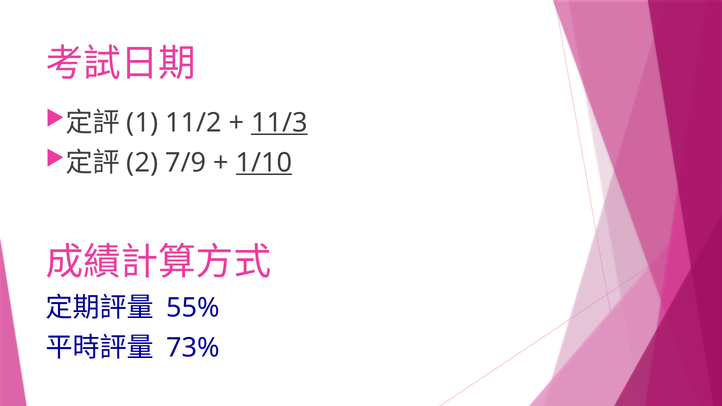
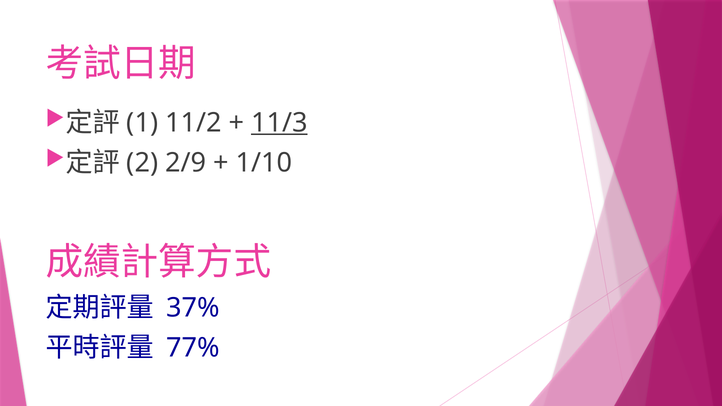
7/9: 7/9 -> 2/9 (186, 163)
1/10 underline: present -> none (264, 163)
55%: 55% -> 37% (193, 308)
73%: 73% -> 77% (193, 348)
